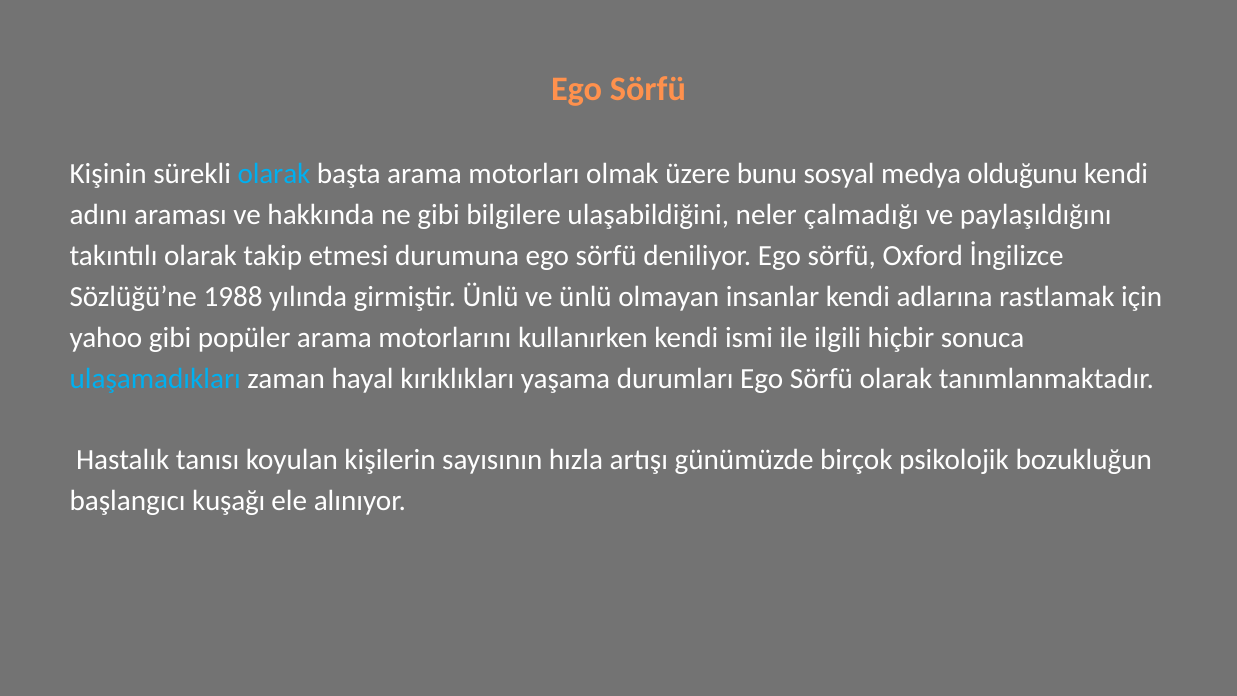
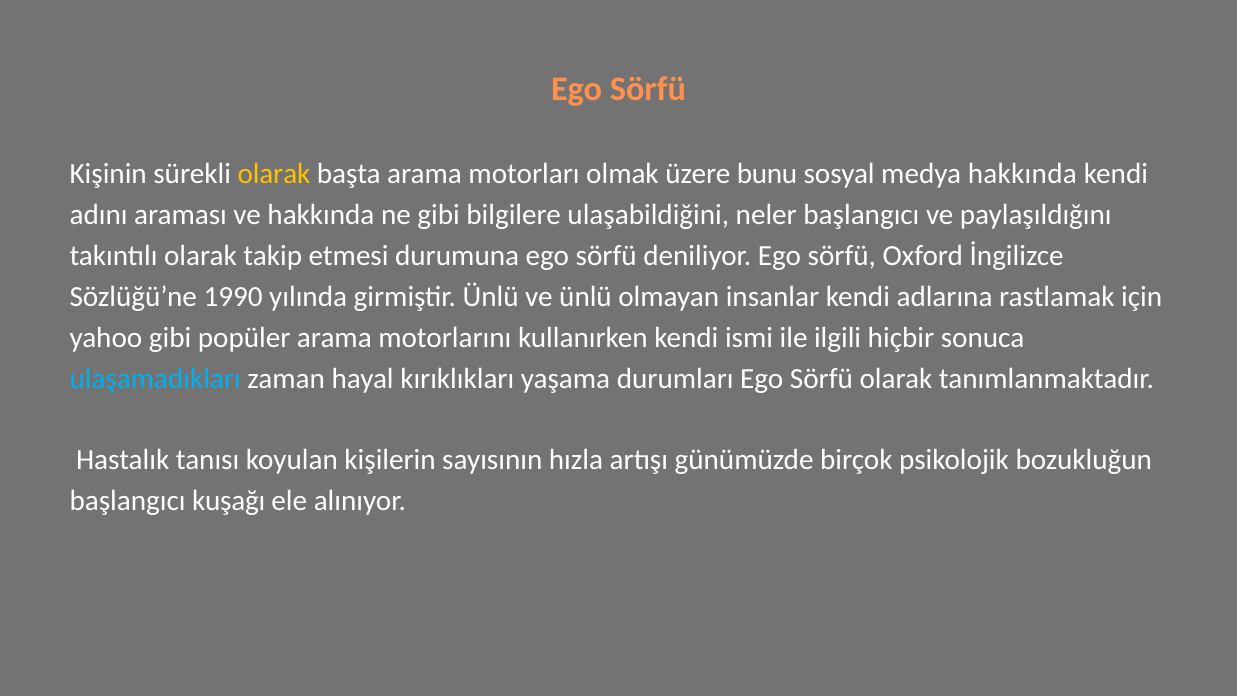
olarak colour: light blue -> yellow (274, 174)
medya olduğunu: olduğunu -> hakkında (1022, 174)
neler çalmadığı: çalmadığı -> başlangıcı (861, 215)
1988: 1988 -> 1990 (233, 297)
